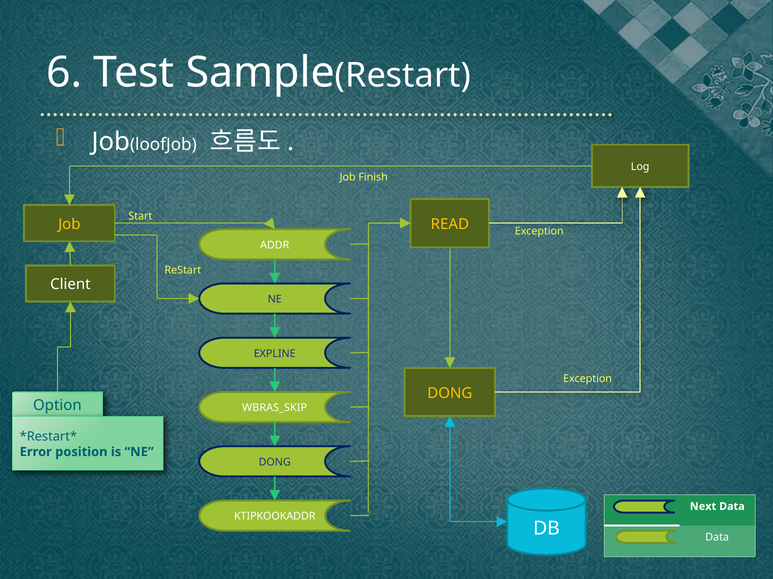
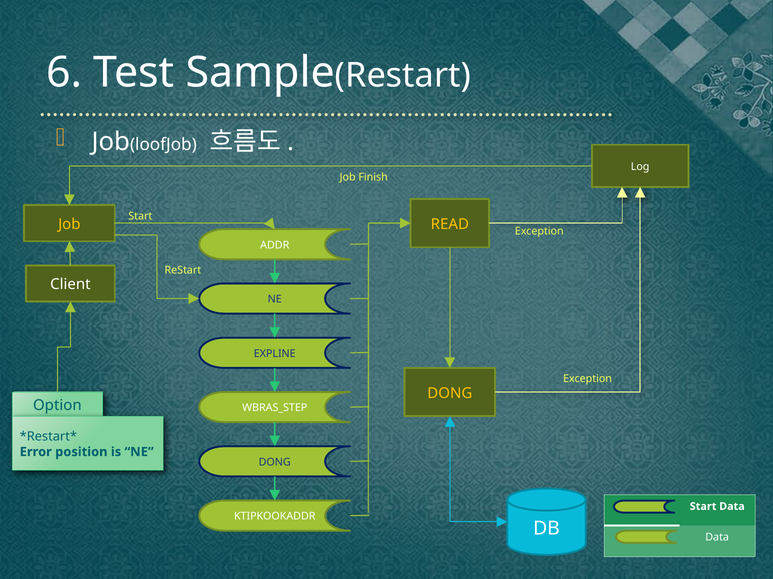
WBRAS_SKIP: WBRAS_SKIP -> WBRAS_STEP (275, 408)
Next: Next -> Start (703, 507)
